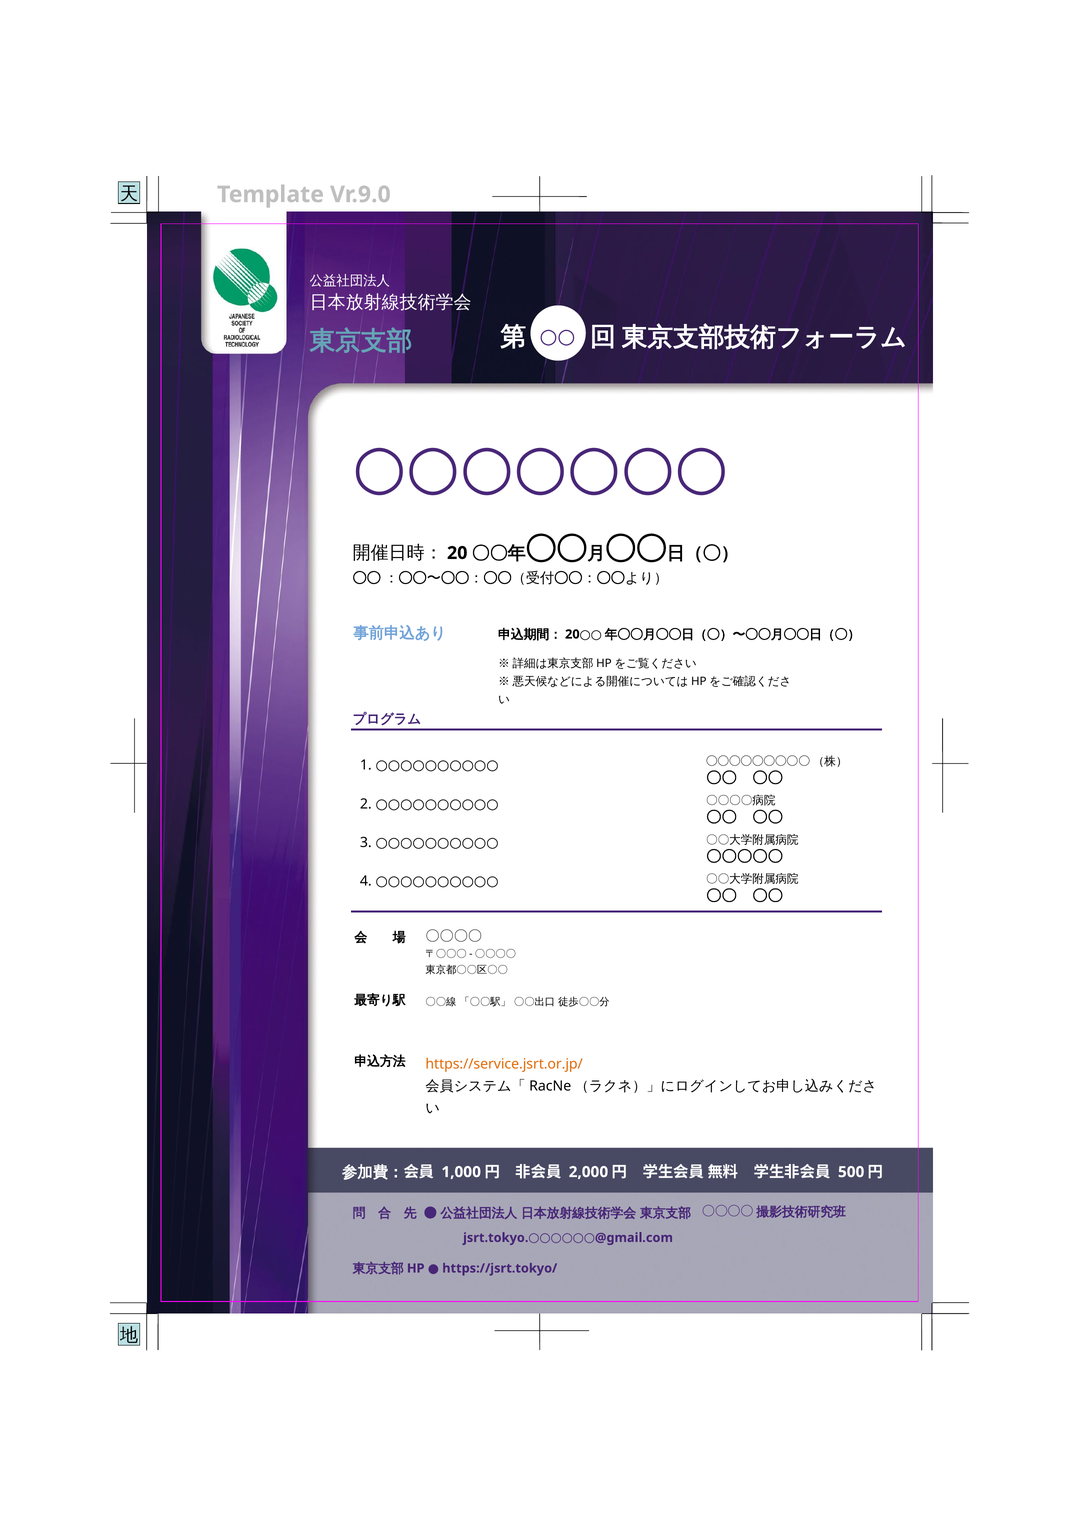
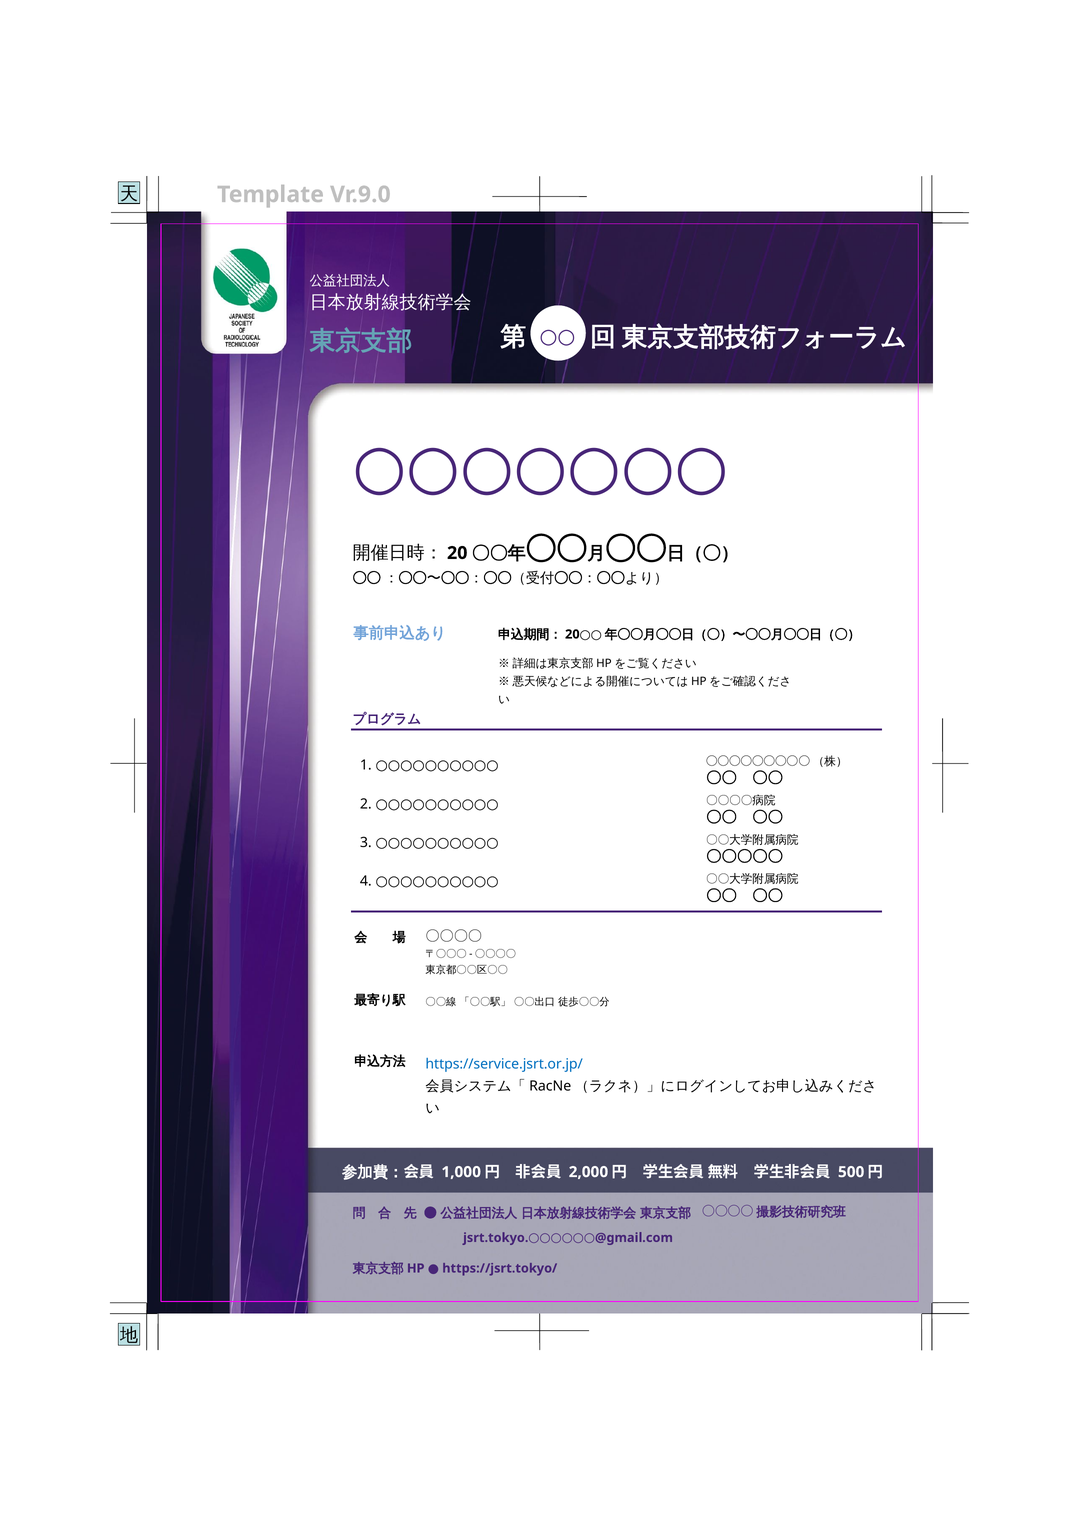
https://service.jsrt.or.jp/ colour: orange -> blue (504, 1064)
